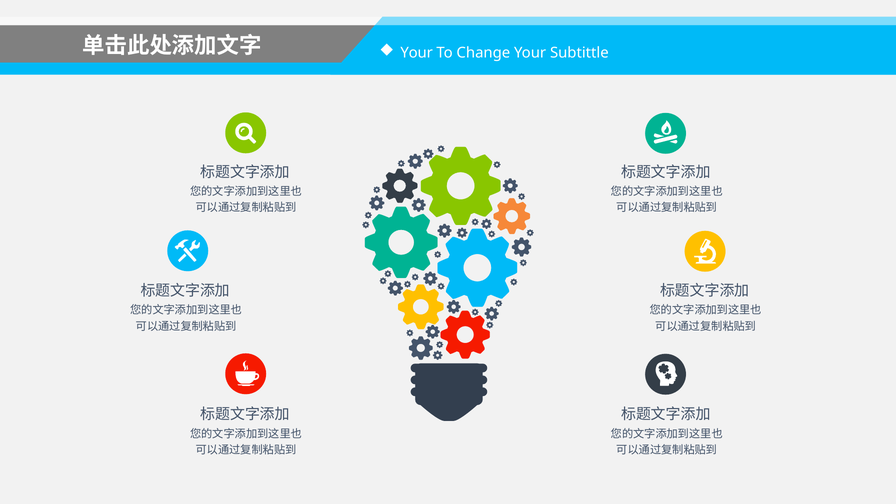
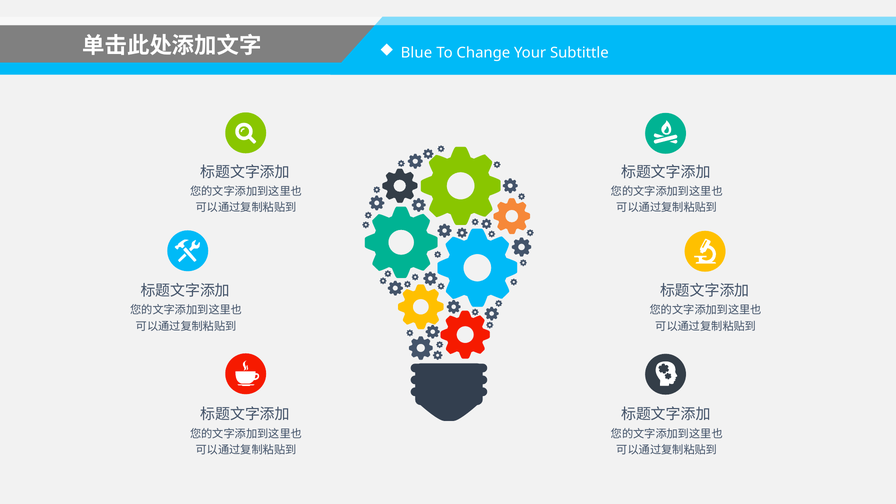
Your: Your -> Blue (416, 53)
